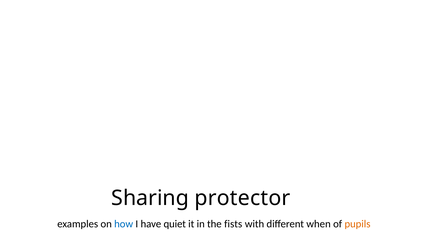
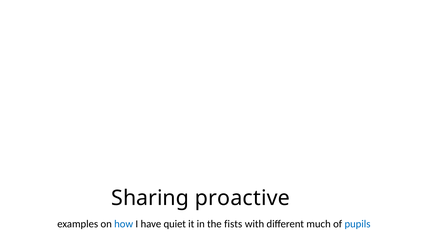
protector: protector -> proactive (242, 198)
when: when -> much (319, 224)
pupils colour: orange -> blue (357, 224)
